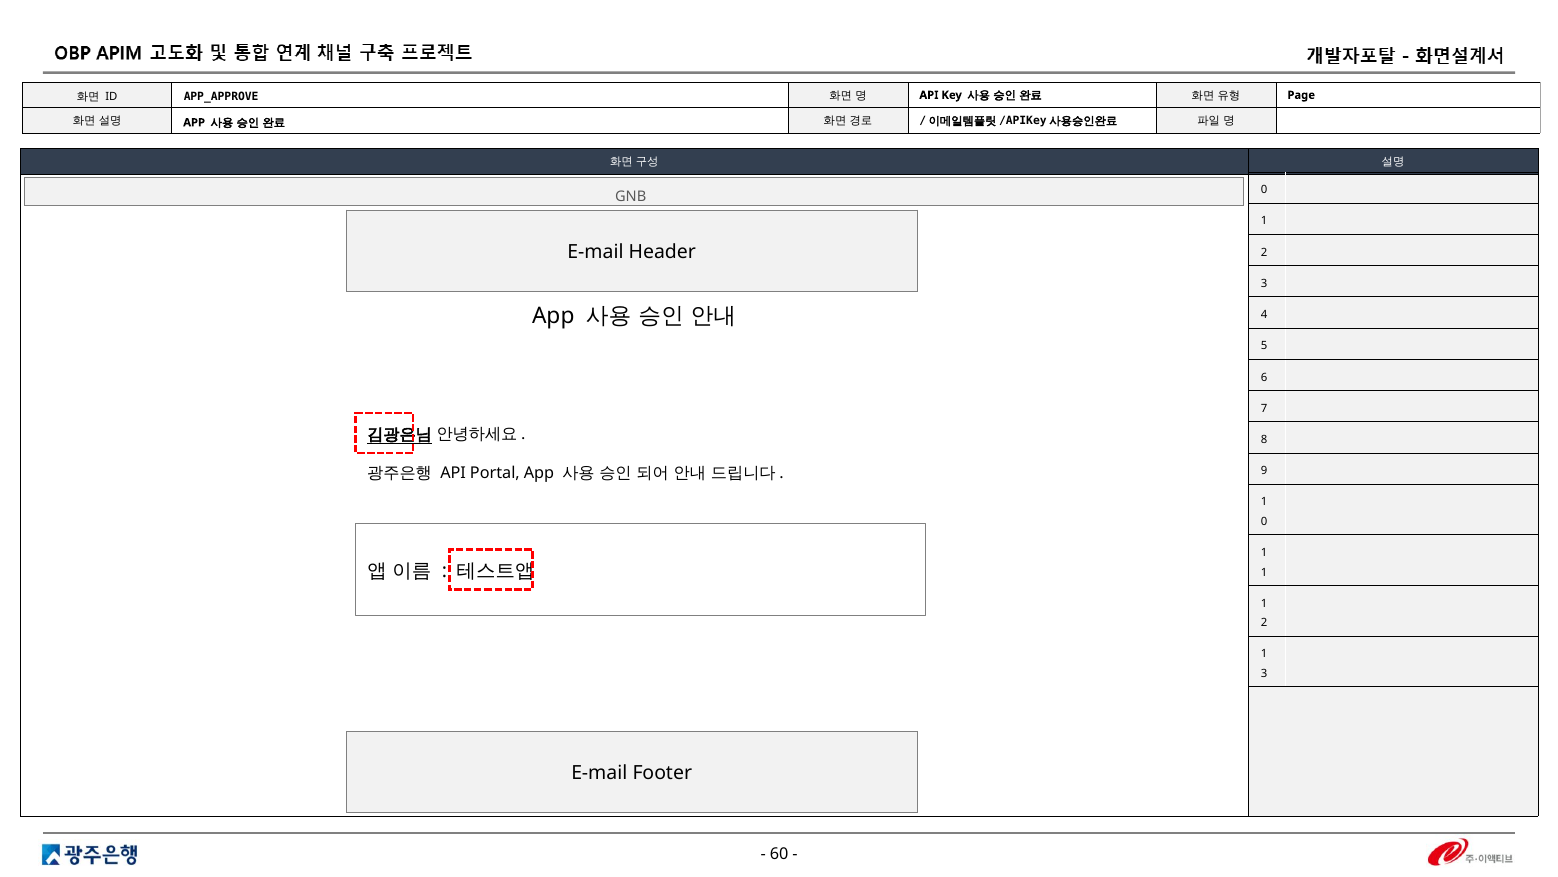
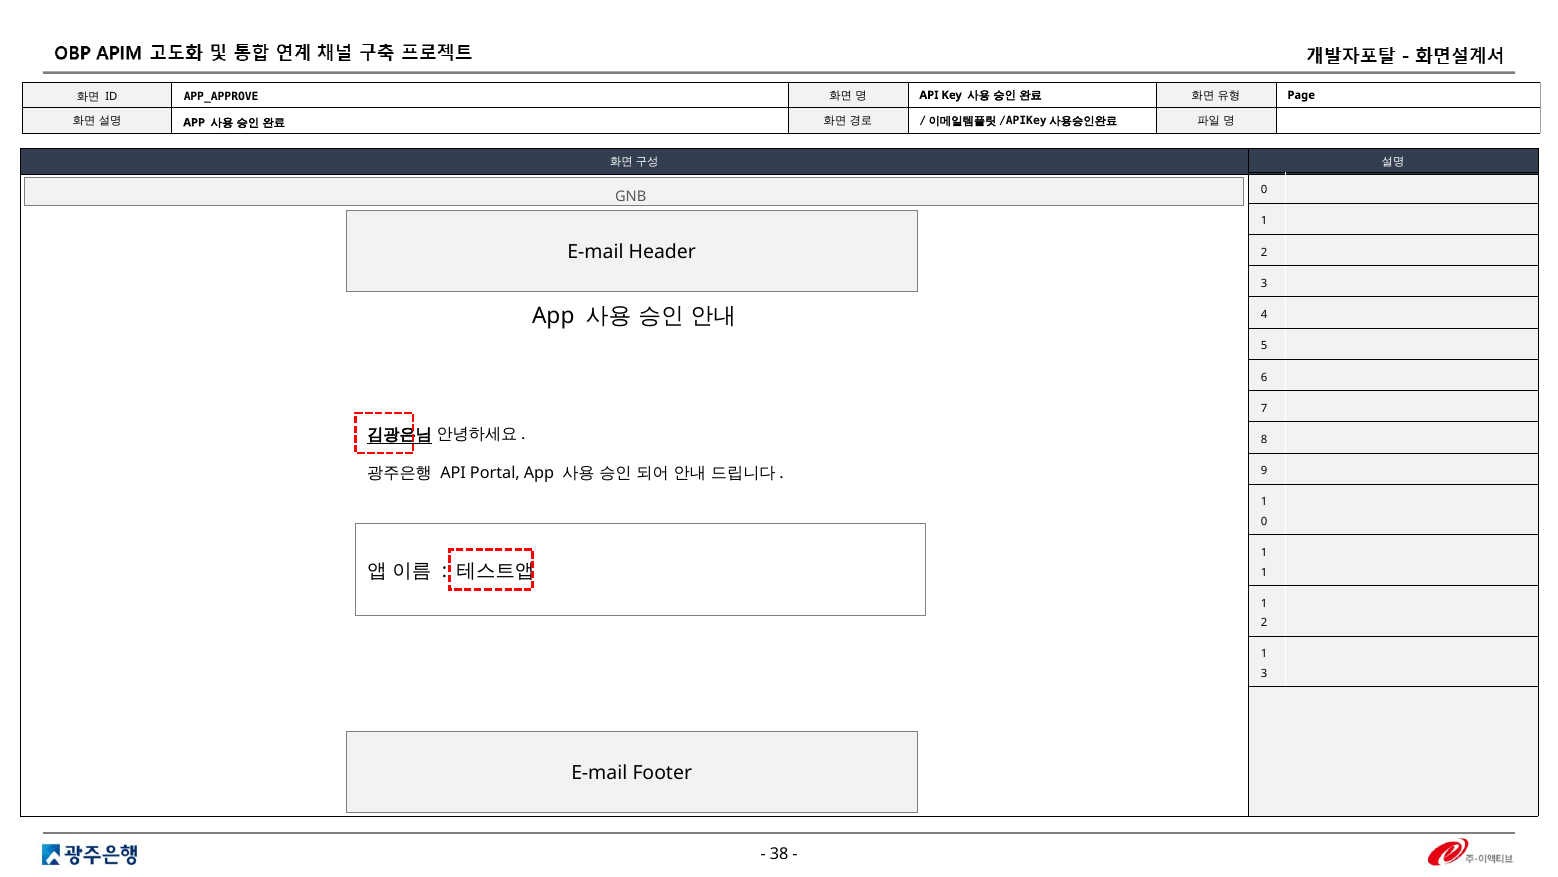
60: 60 -> 38 (779, 853)
